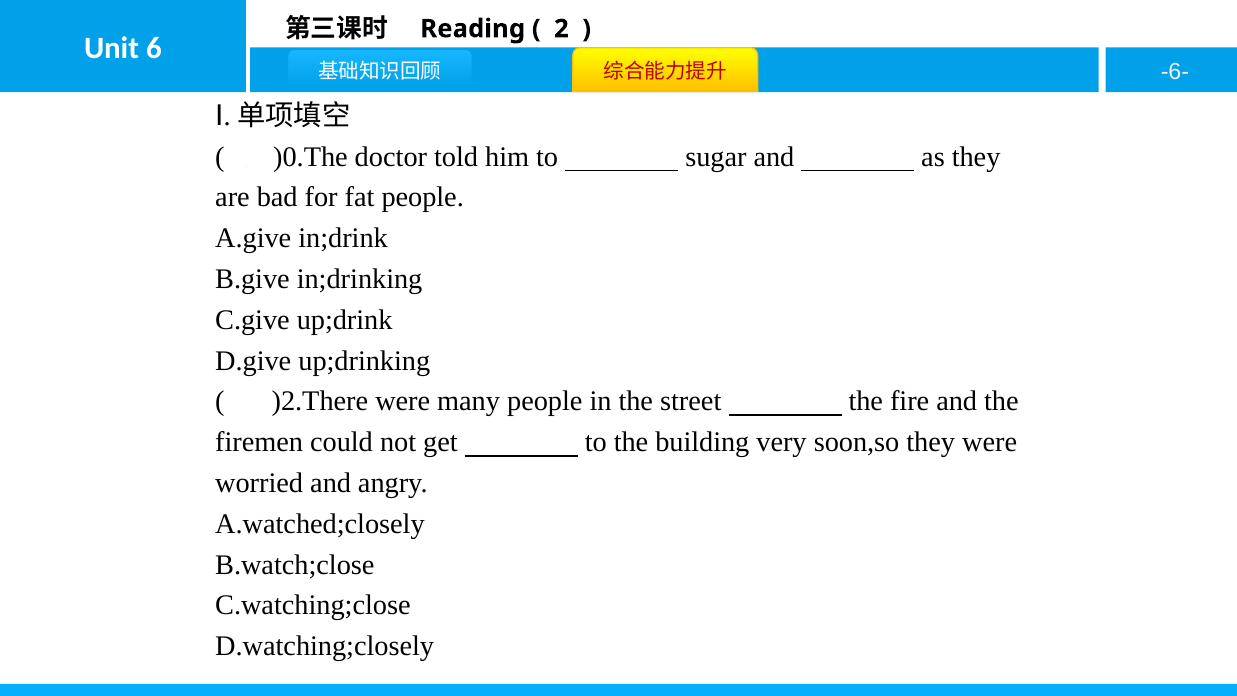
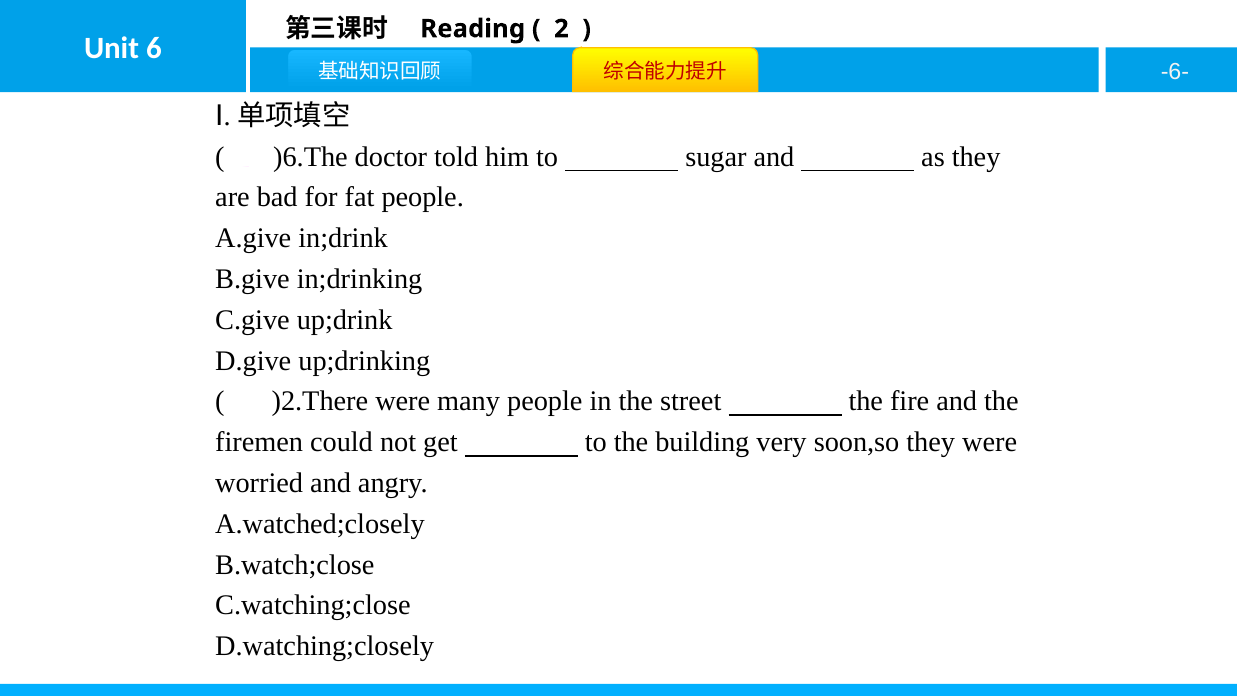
)0.The: )0.The -> )6.The (310, 157)
